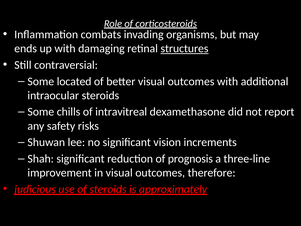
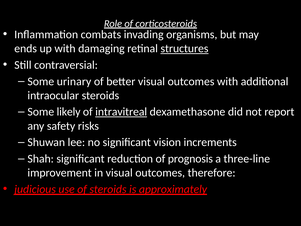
located: located -> urinary (74, 81)
chills: chills -> likely (69, 112)
intravitreal underline: none -> present (121, 112)
